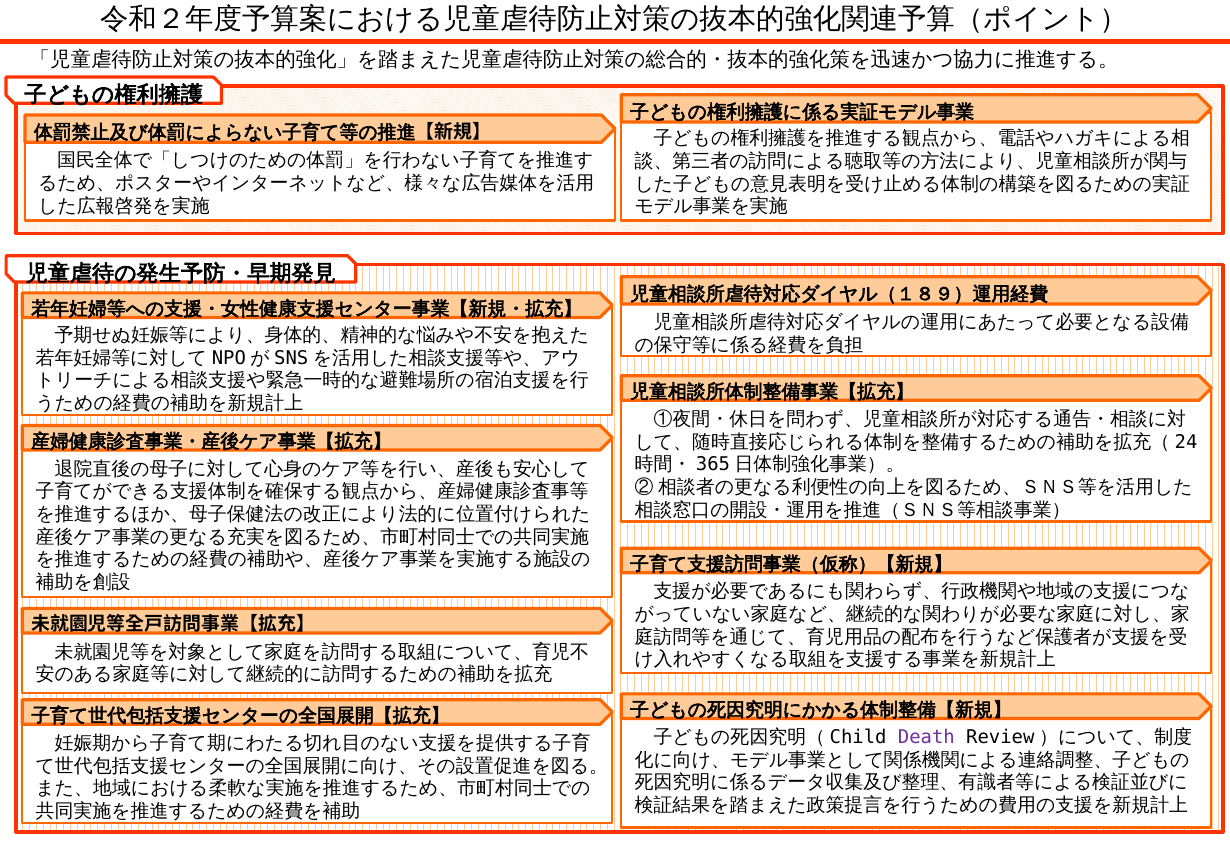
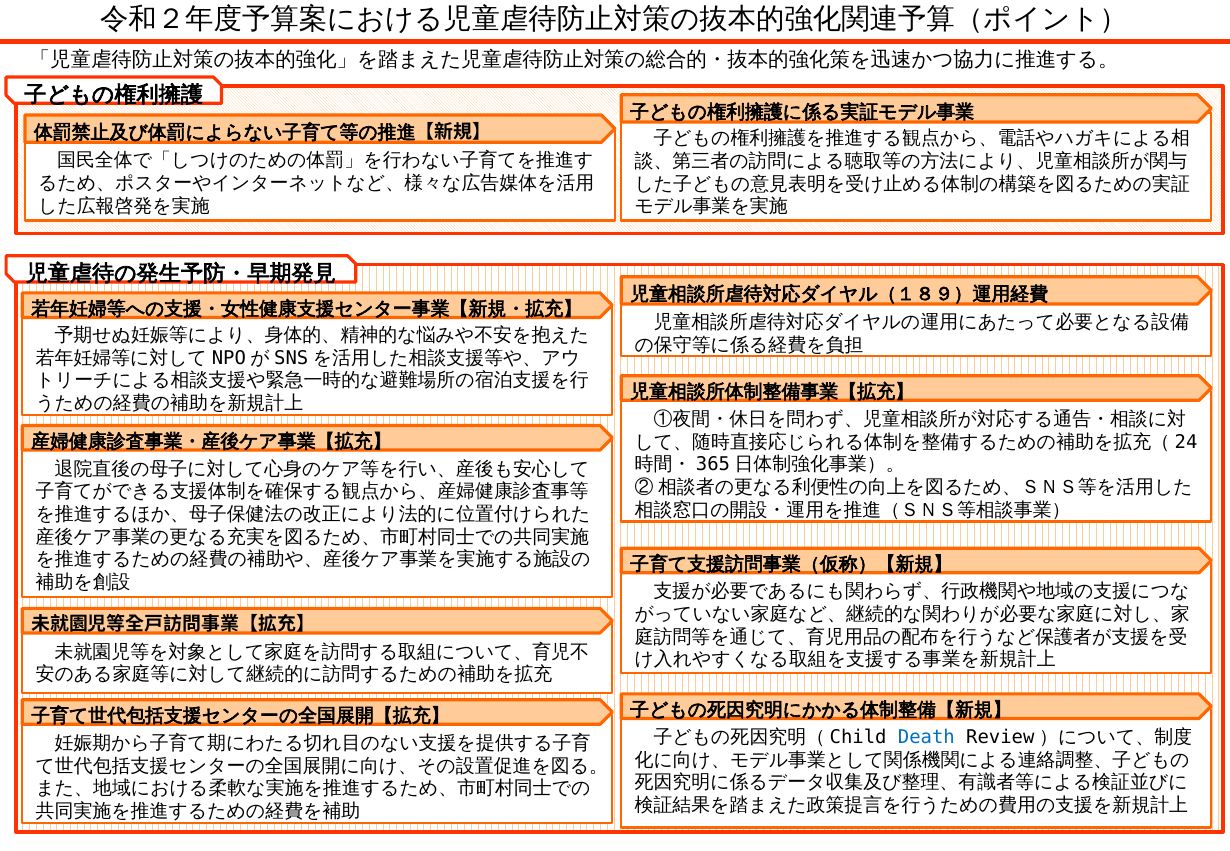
Death colour: purple -> blue (926, 738)
